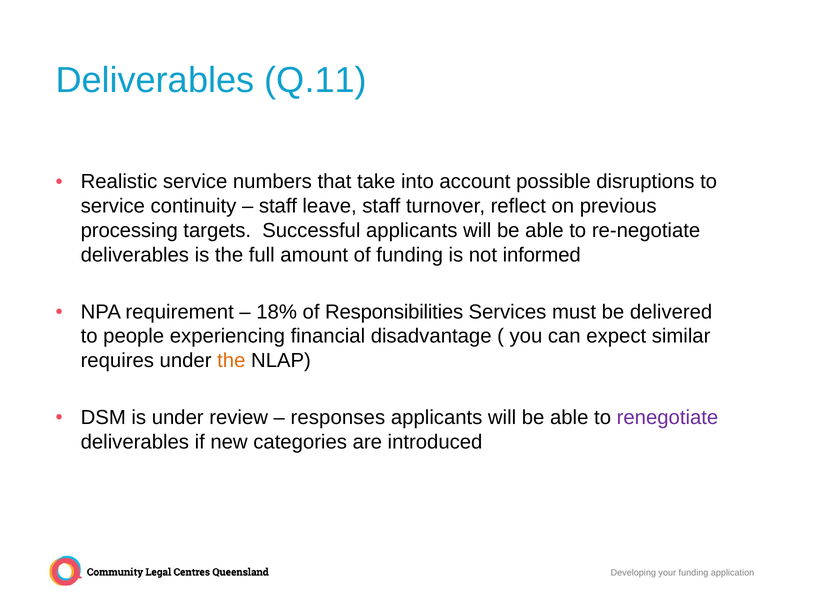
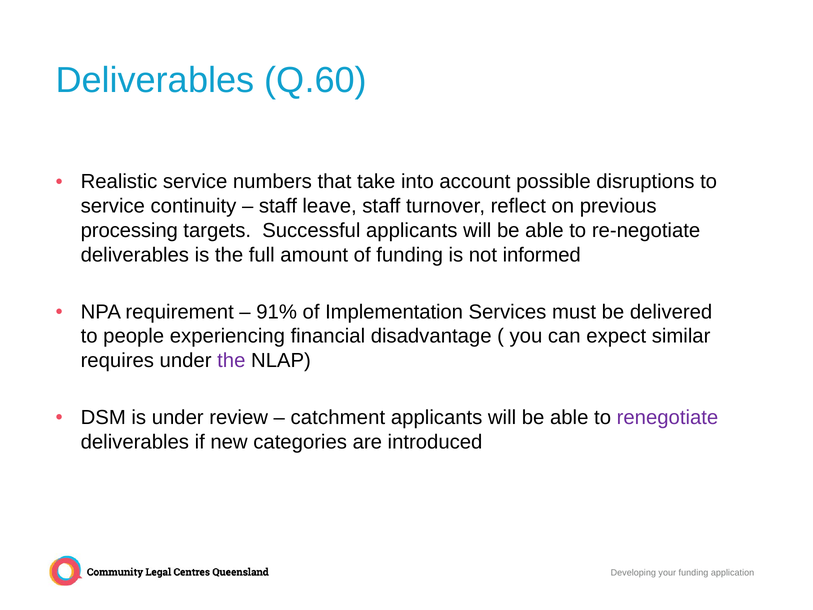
Q.11: Q.11 -> Q.60 (316, 80)
18%: 18% -> 91% (277, 312)
Responsibilities: Responsibilities -> Implementation (394, 312)
the colour: orange -> purple (231, 360)
responses: responses -> catchment (338, 417)
